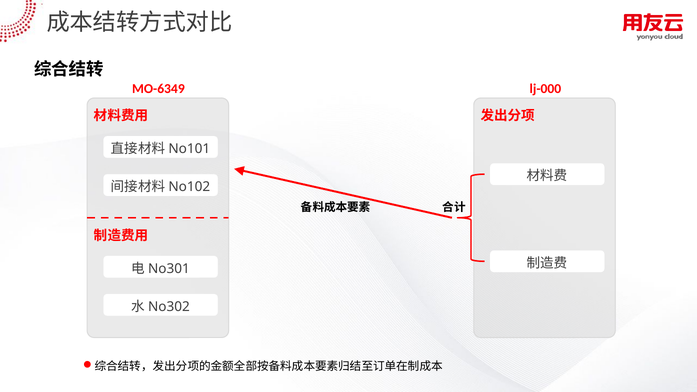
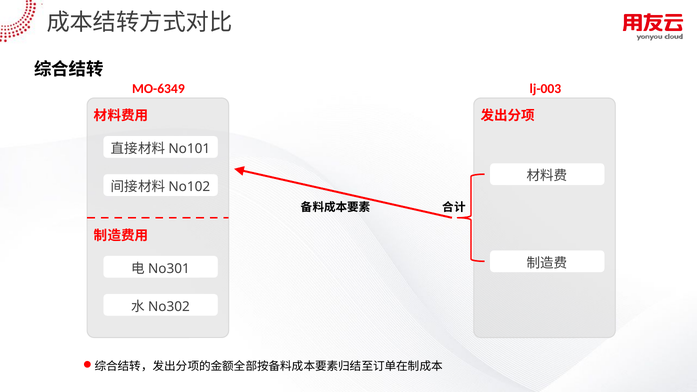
lj-000: lj-000 -> lj-003 (545, 89)
